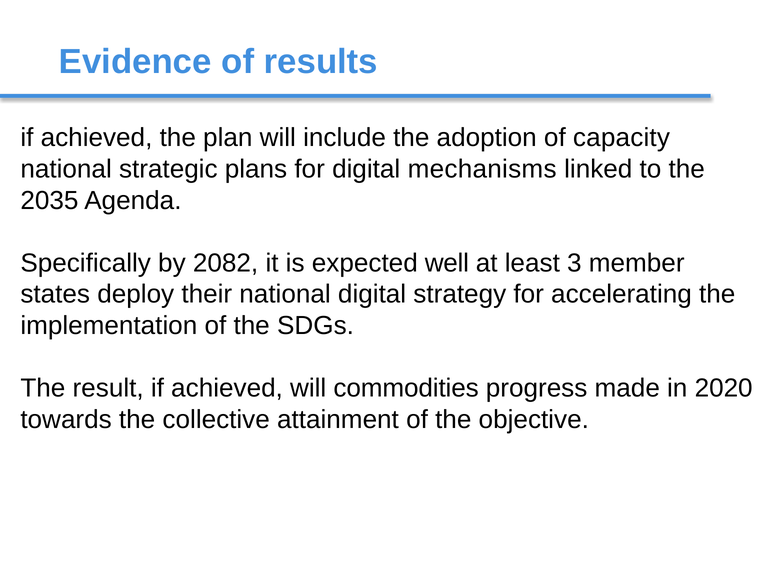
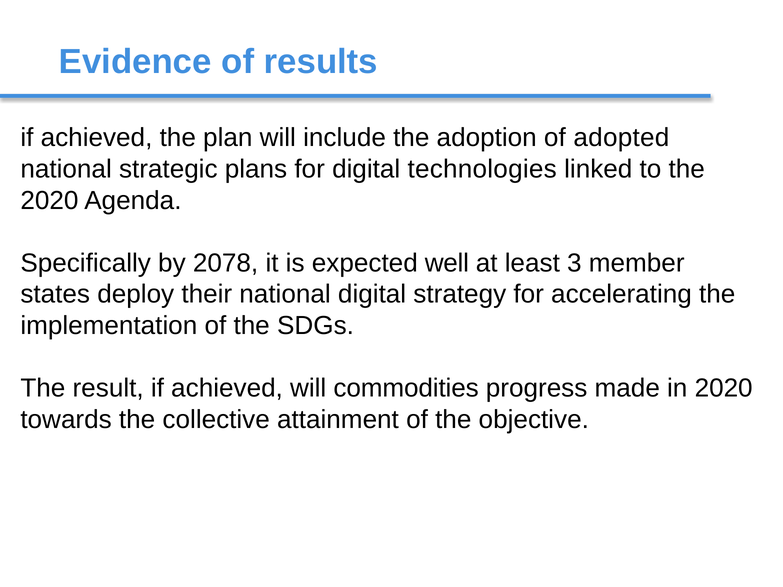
capacity: capacity -> adopted (621, 138)
mechanisms: mechanisms -> technologies (482, 169)
2035: 2035 -> 2020 (49, 201)
2082: 2082 -> 2078 (226, 263)
